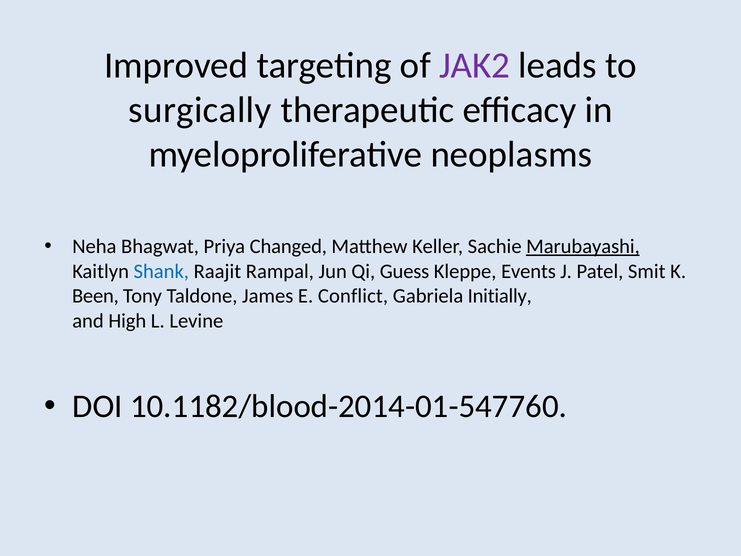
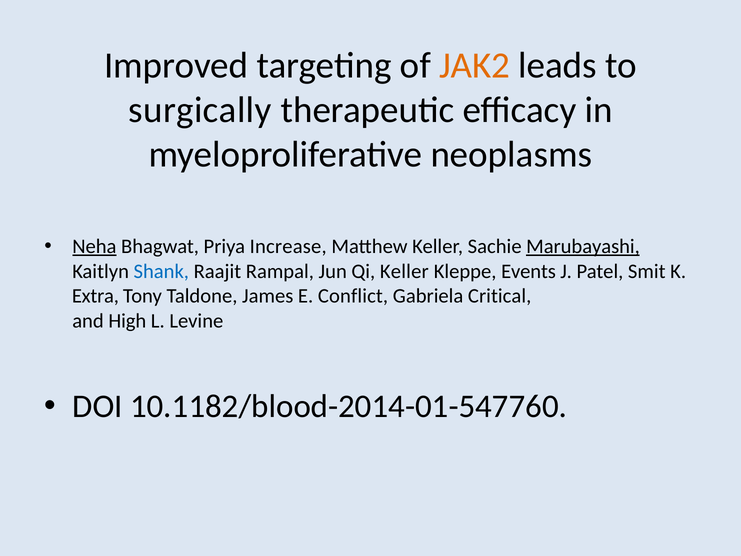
JAK2 colour: purple -> orange (475, 66)
Neha underline: none -> present (94, 246)
Changed: Changed -> Increase (288, 246)
Qi Guess: Guess -> Keller (404, 271)
Been: Been -> Extra (95, 296)
Initially: Initially -> Critical (500, 296)
